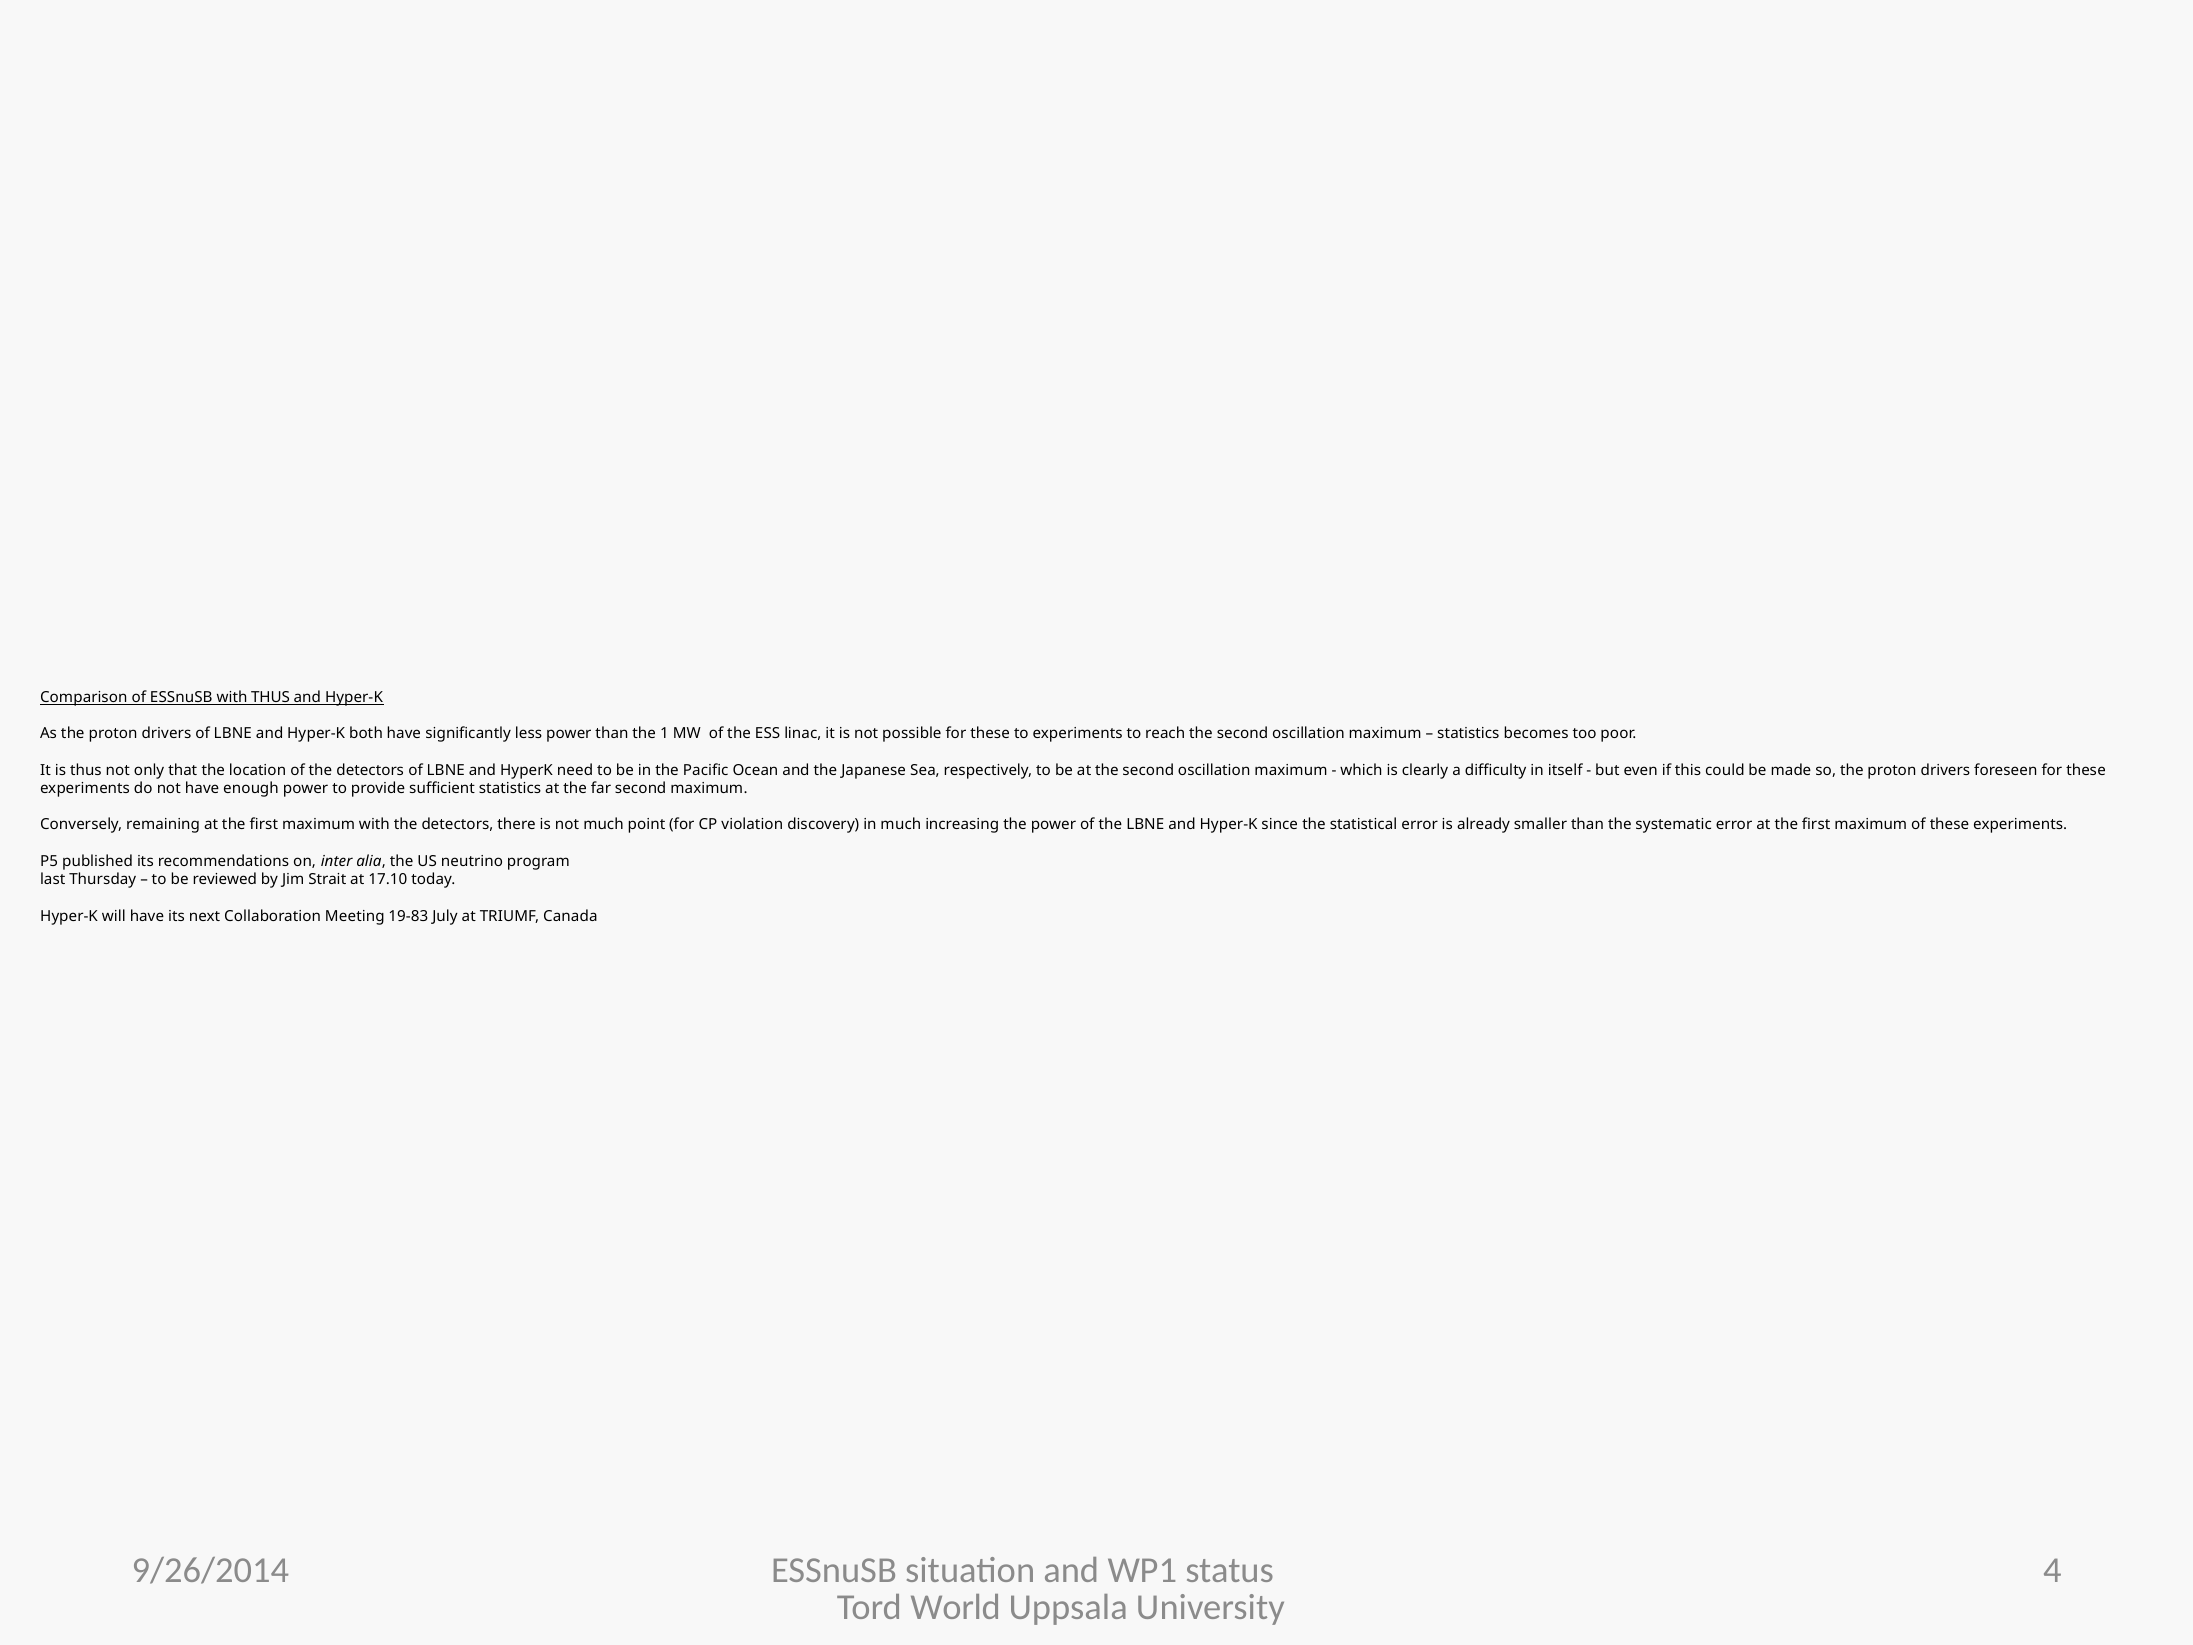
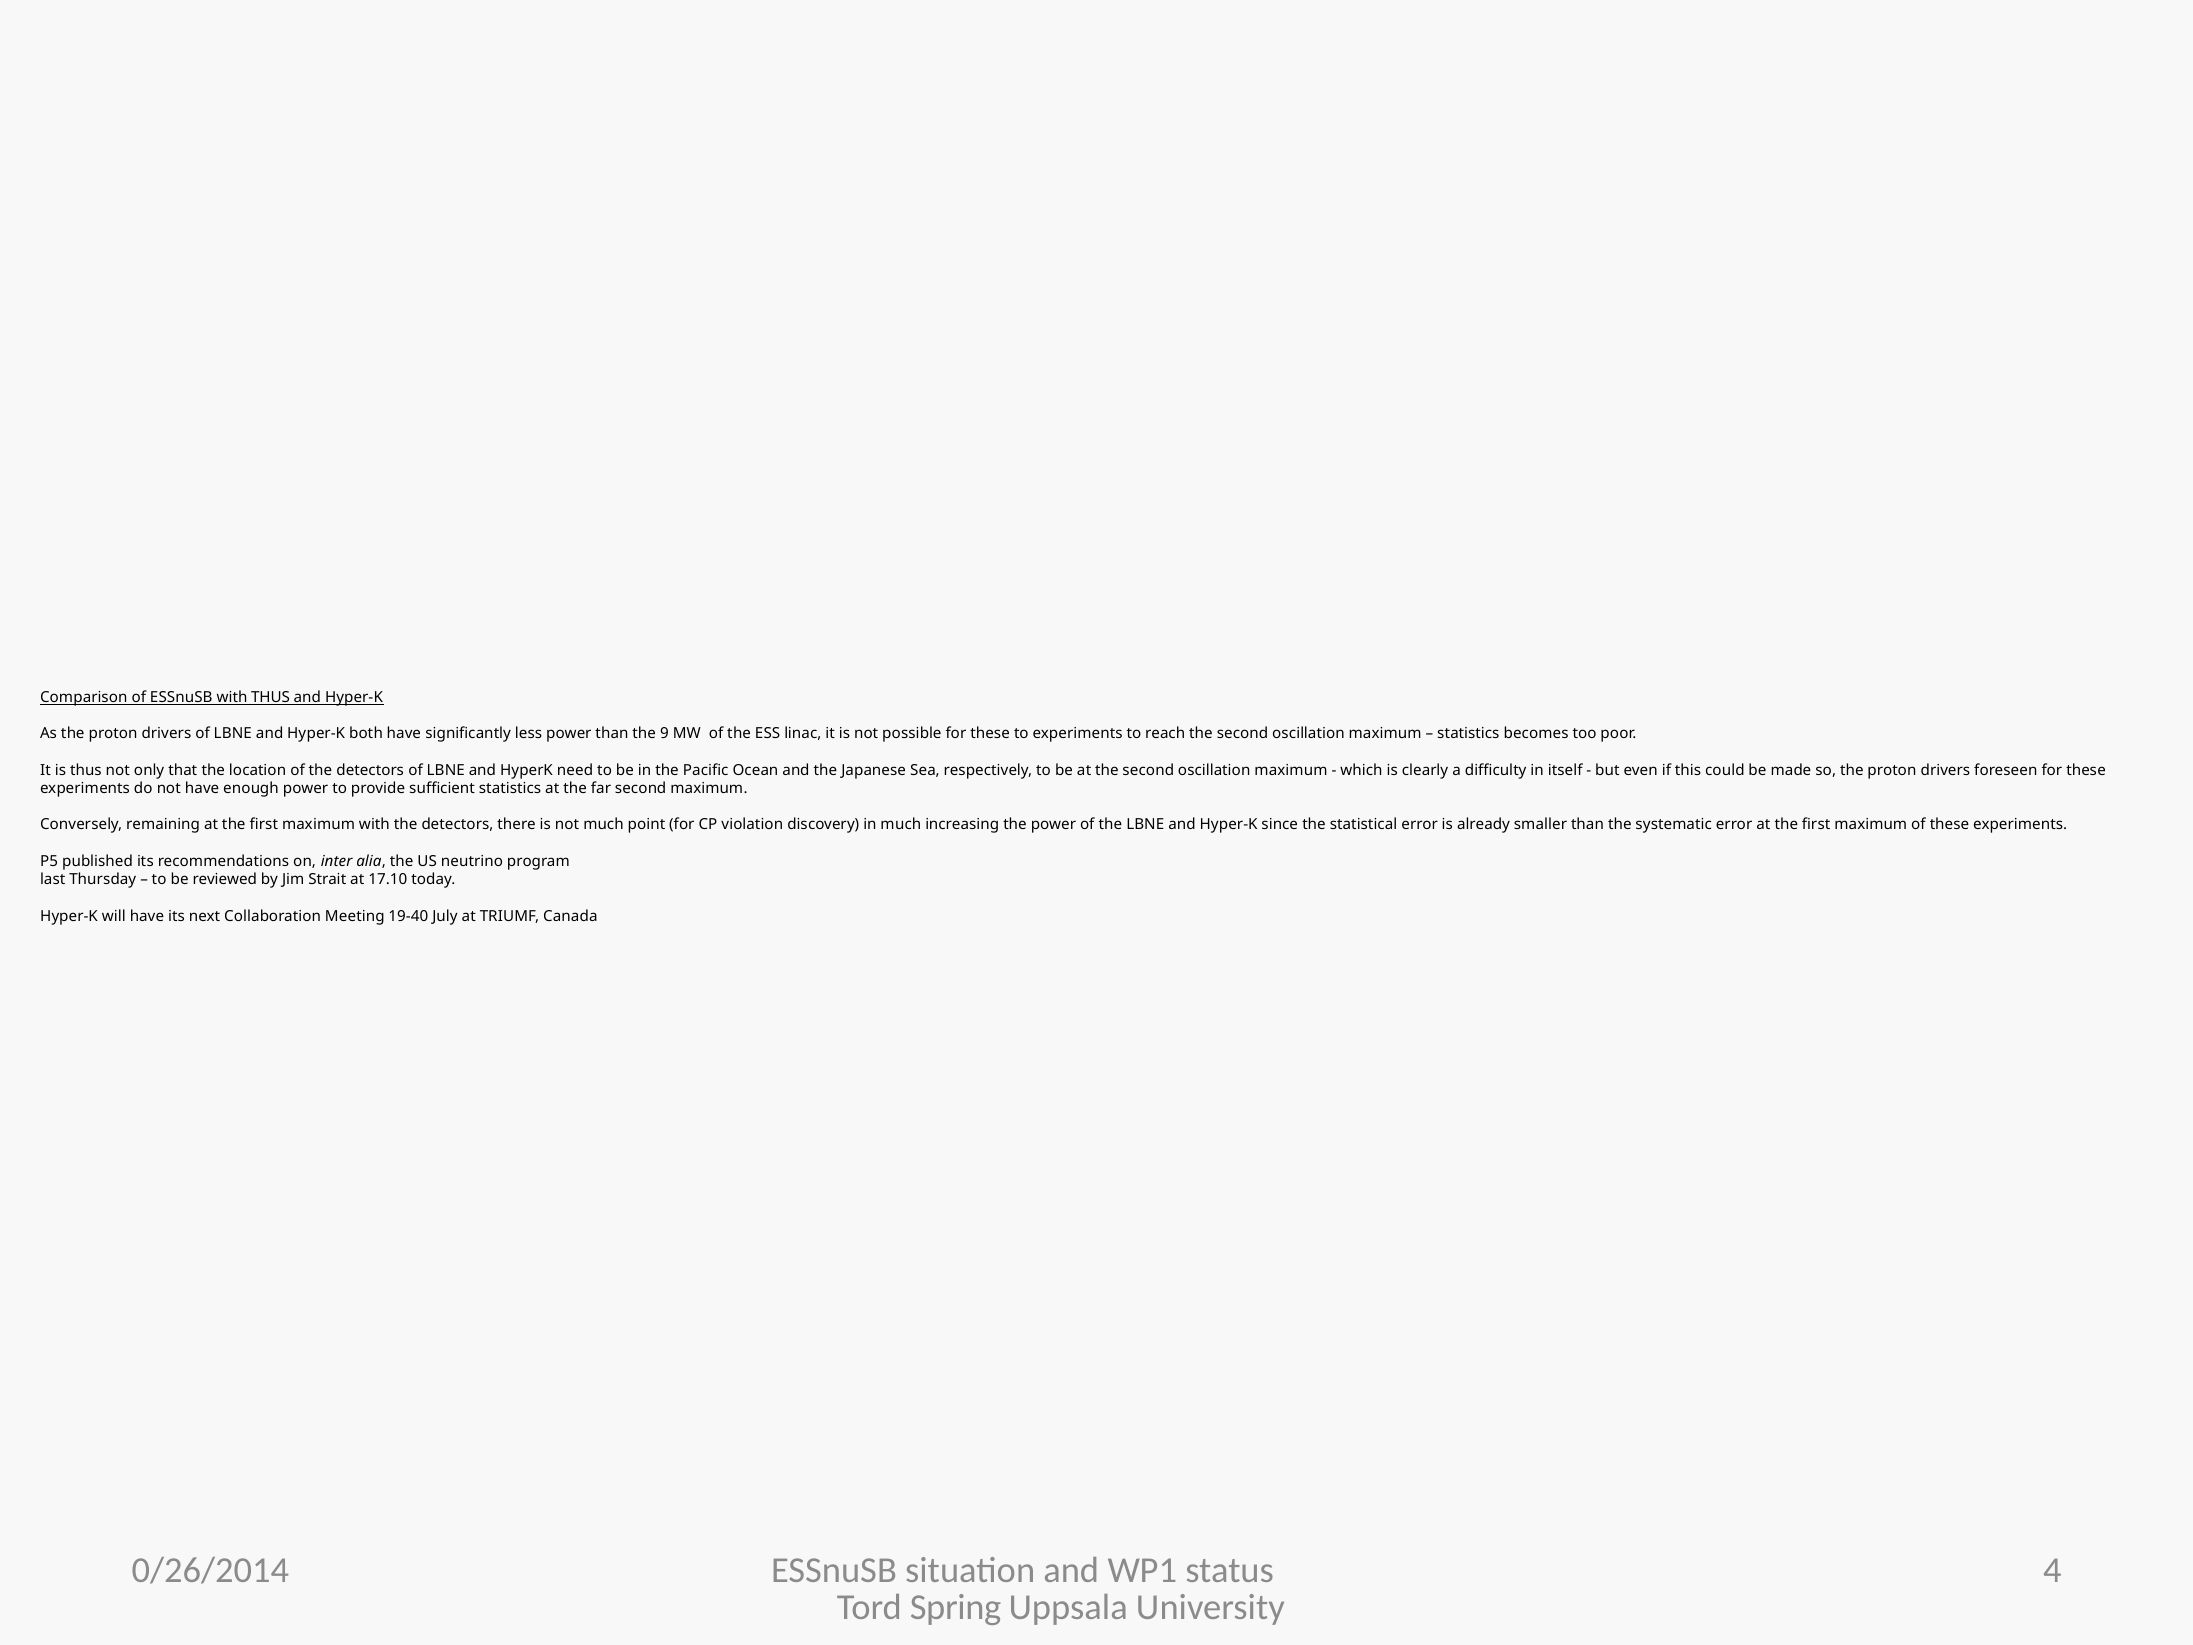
1: 1 -> 9 (665, 734)
19-83: 19-83 -> 19-40 (408, 916)
9/26/2014: 9/26/2014 -> 0/26/2014 (210, 1571)
World: World -> Spring (956, 1607)
